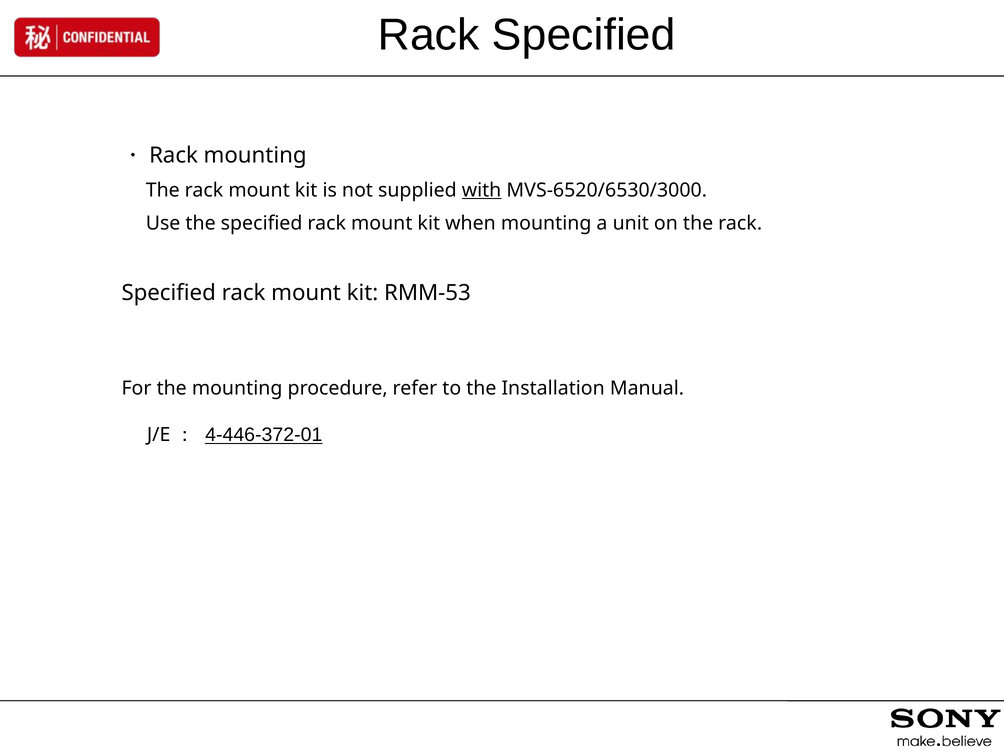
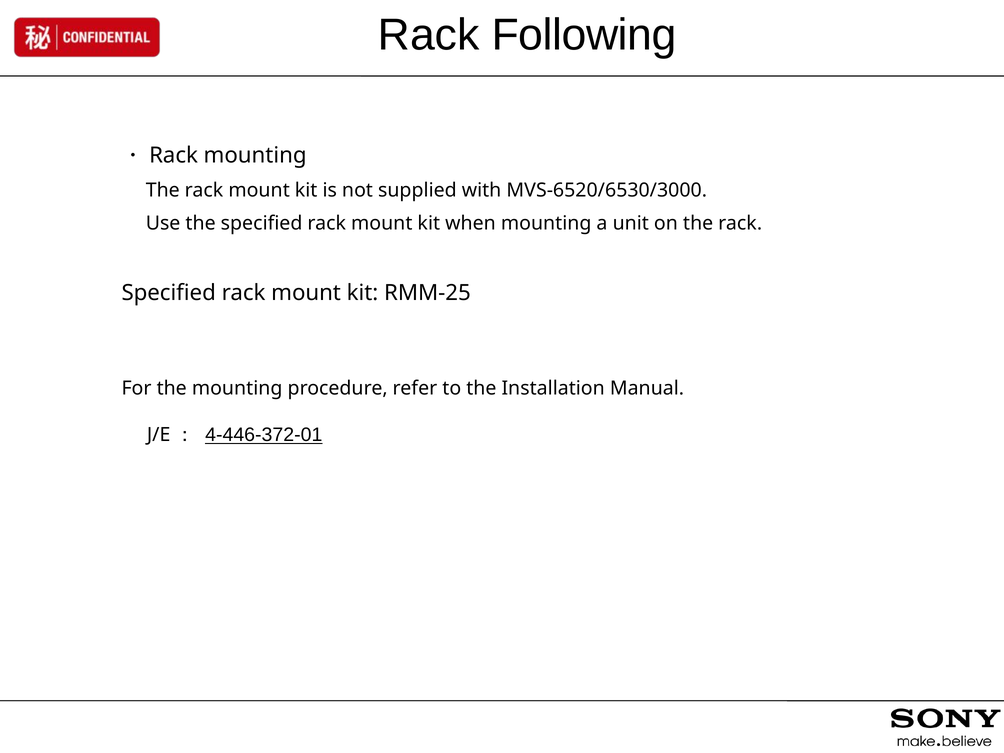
Specified: Specified -> Following (584, 35)
with underline: present -> none (482, 190)
RMM-53: RMM-53 -> RMM-25 (427, 293)
